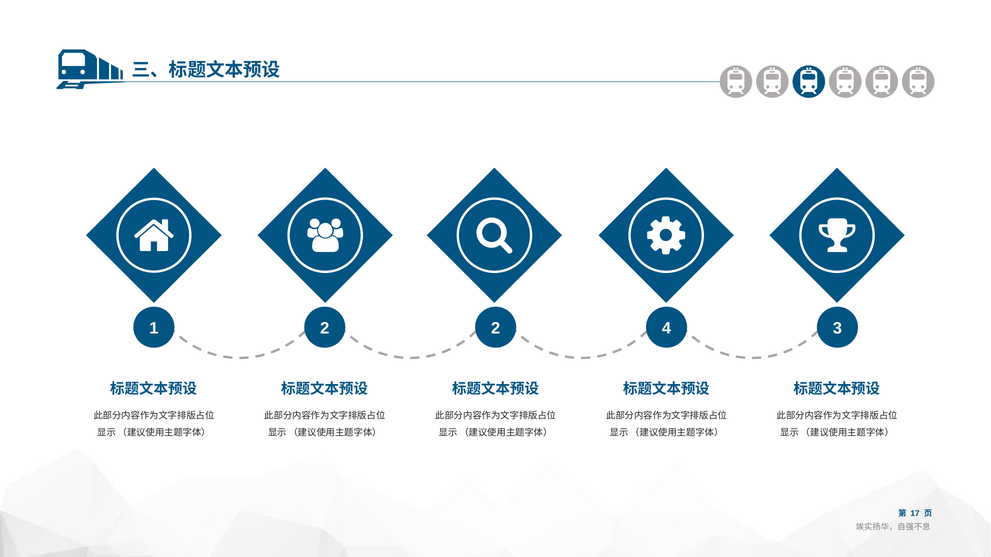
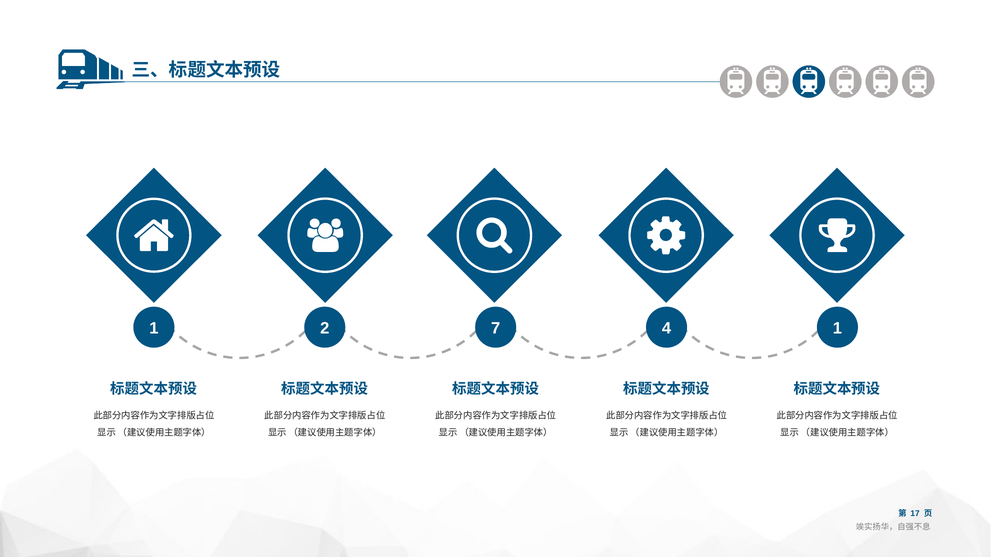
2 2: 2 -> 7 (496, 329)
4 3: 3 -> 1 (837, 329)
